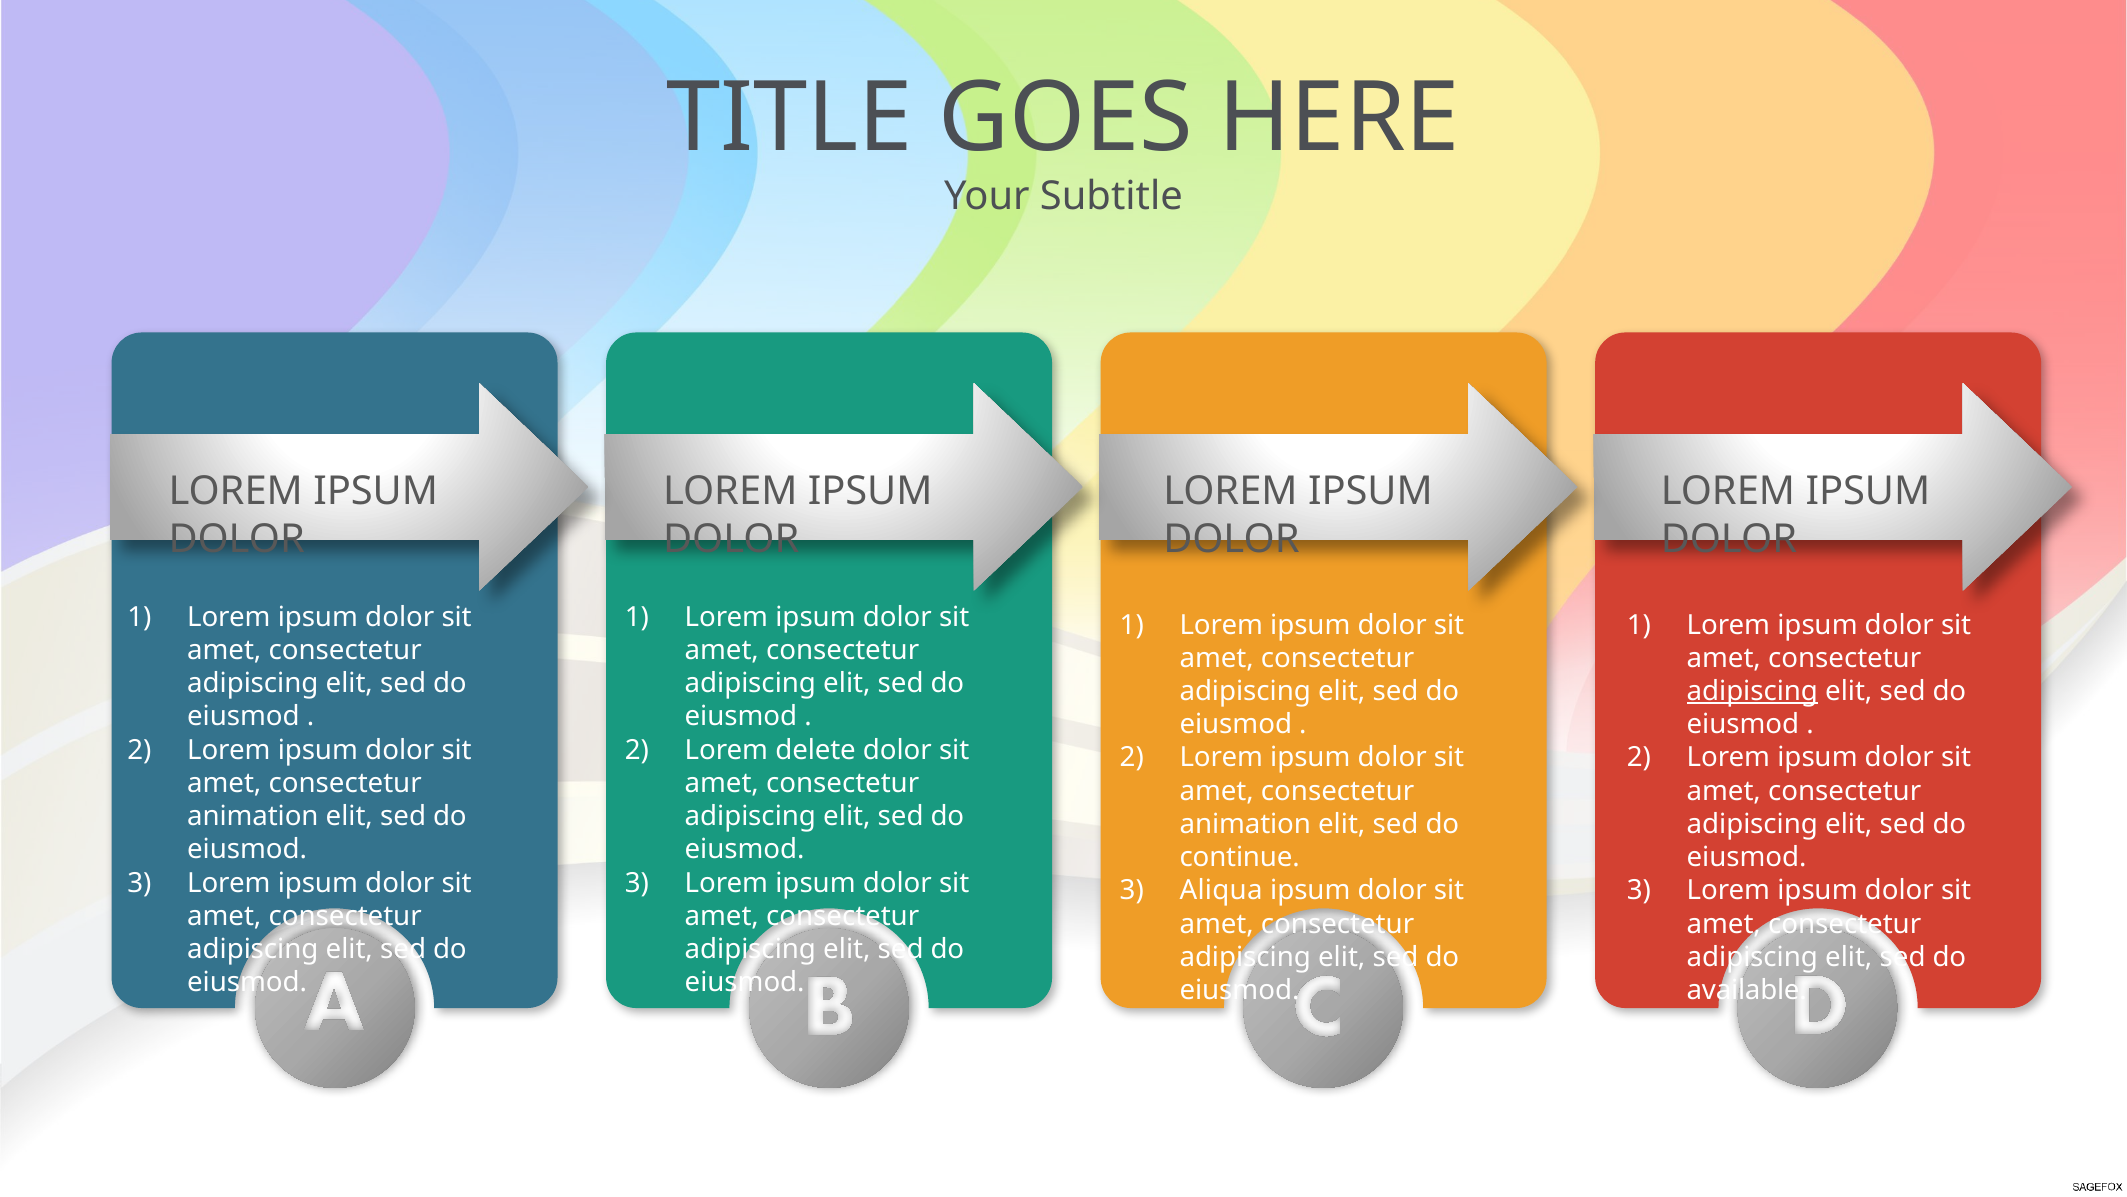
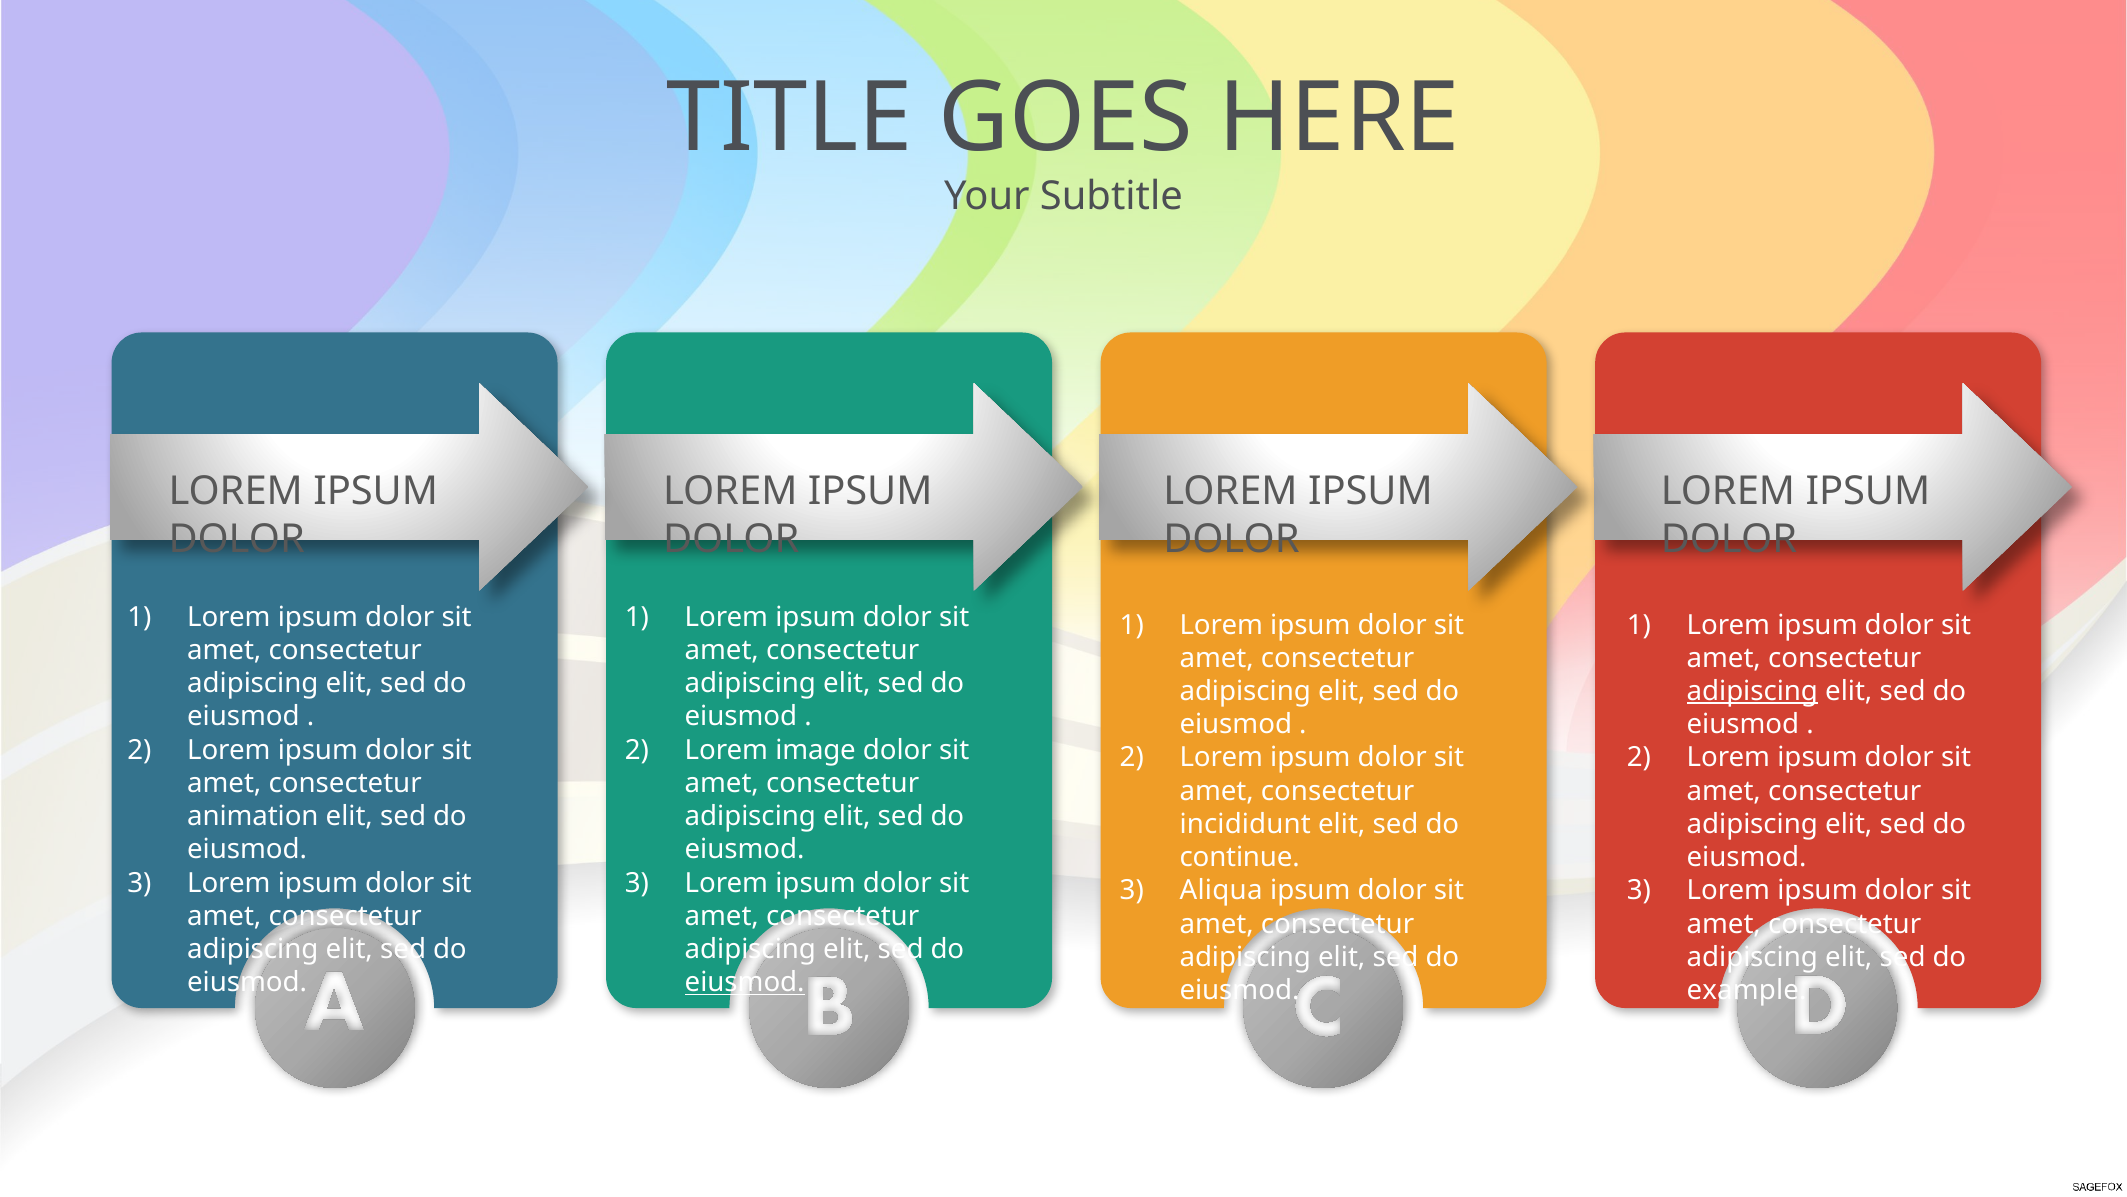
delete: delete -> image (816, 750)
animation: animation -> incididunt (1245, 824)
eiusmod underline: none -> present (745, 982)
available: available -> example (1747, 990)
